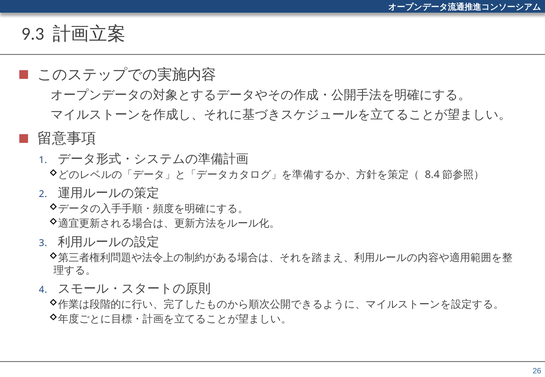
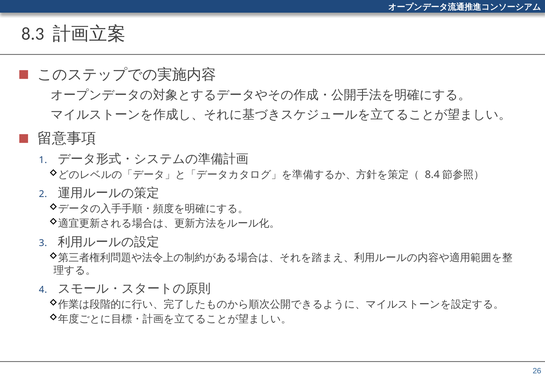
9.3: 9.3 -> 8.3 (33, 34)
